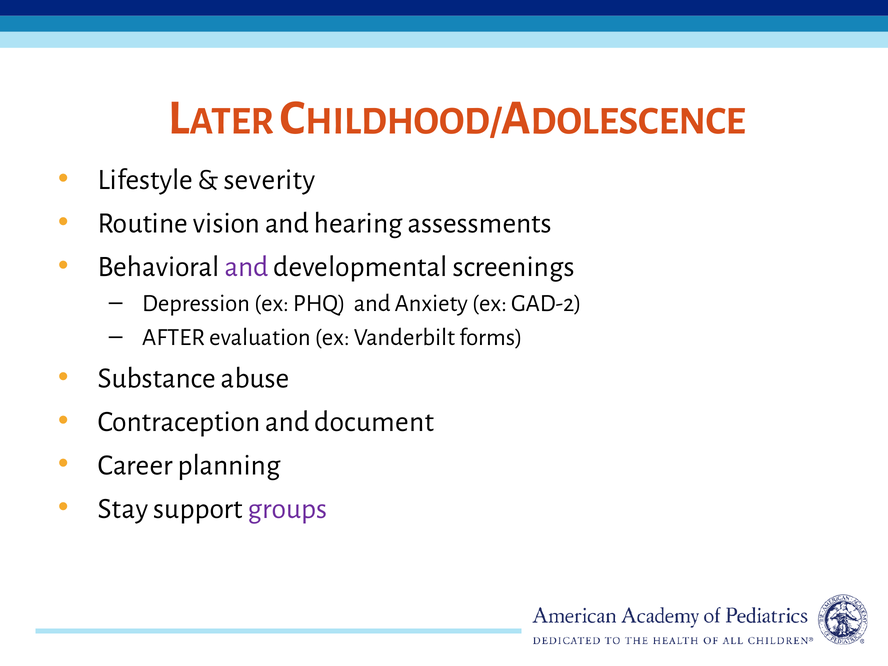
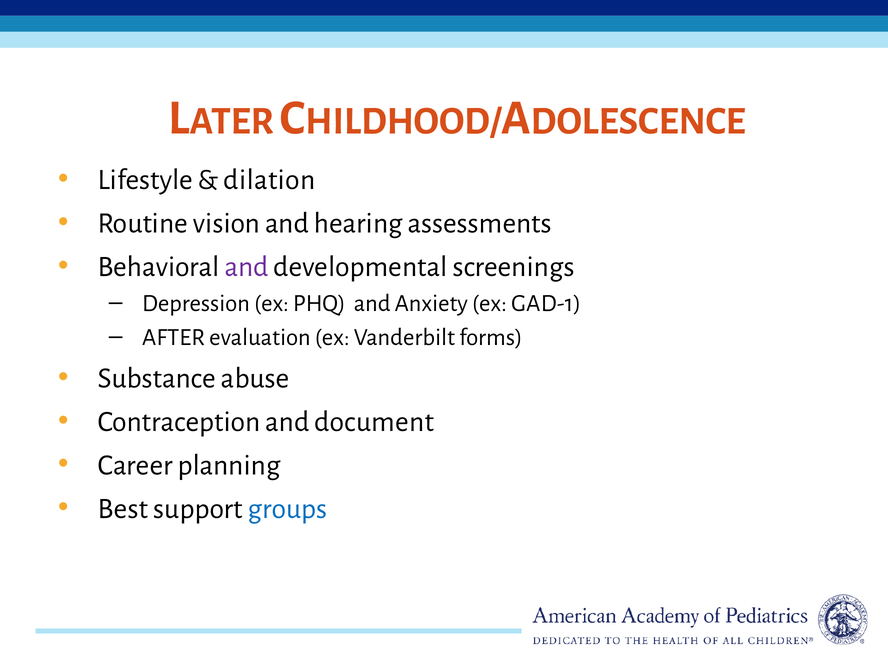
severity: severity -> dilation (269, 180)
GAD-2: GAD-2 -> GAD-1 (546, 303)
Stay: Stay -> Best (123, 508)
groups colour: purple -> blue (287, 508)
